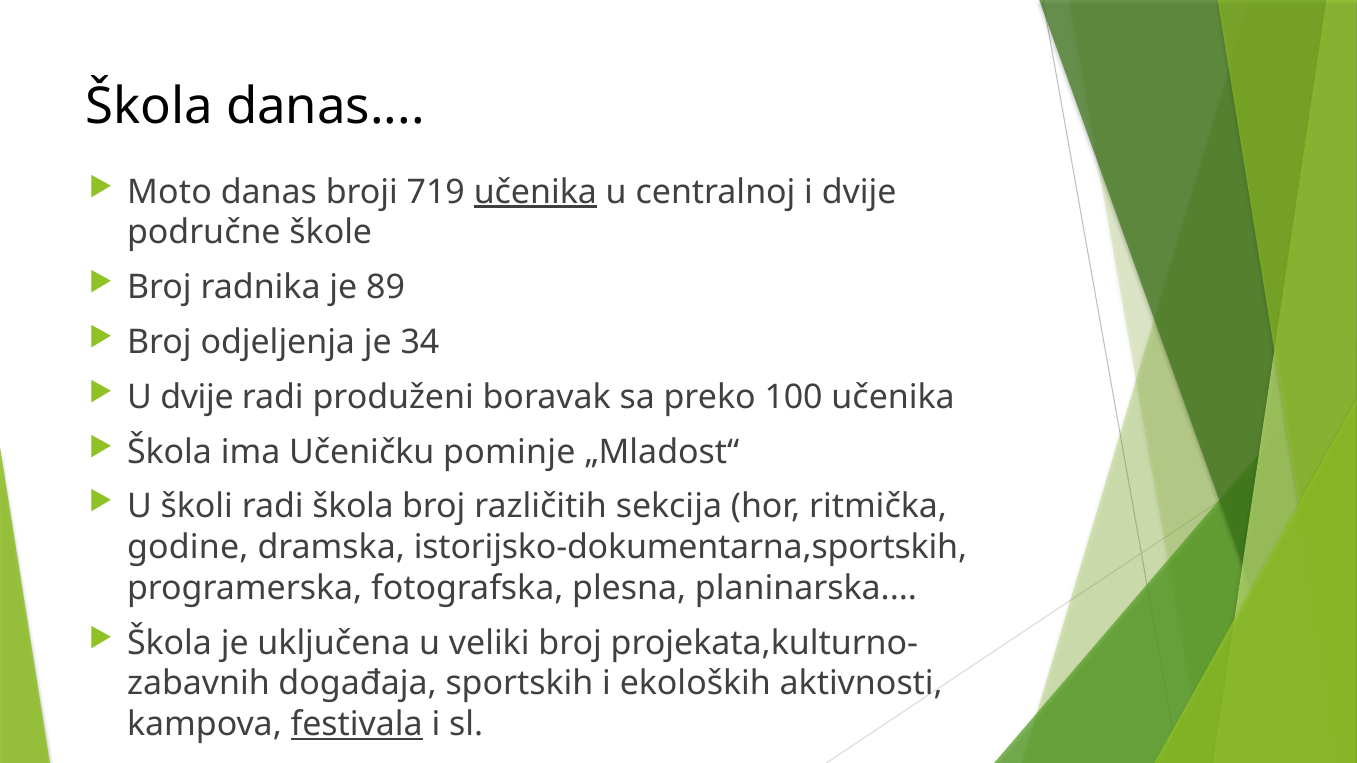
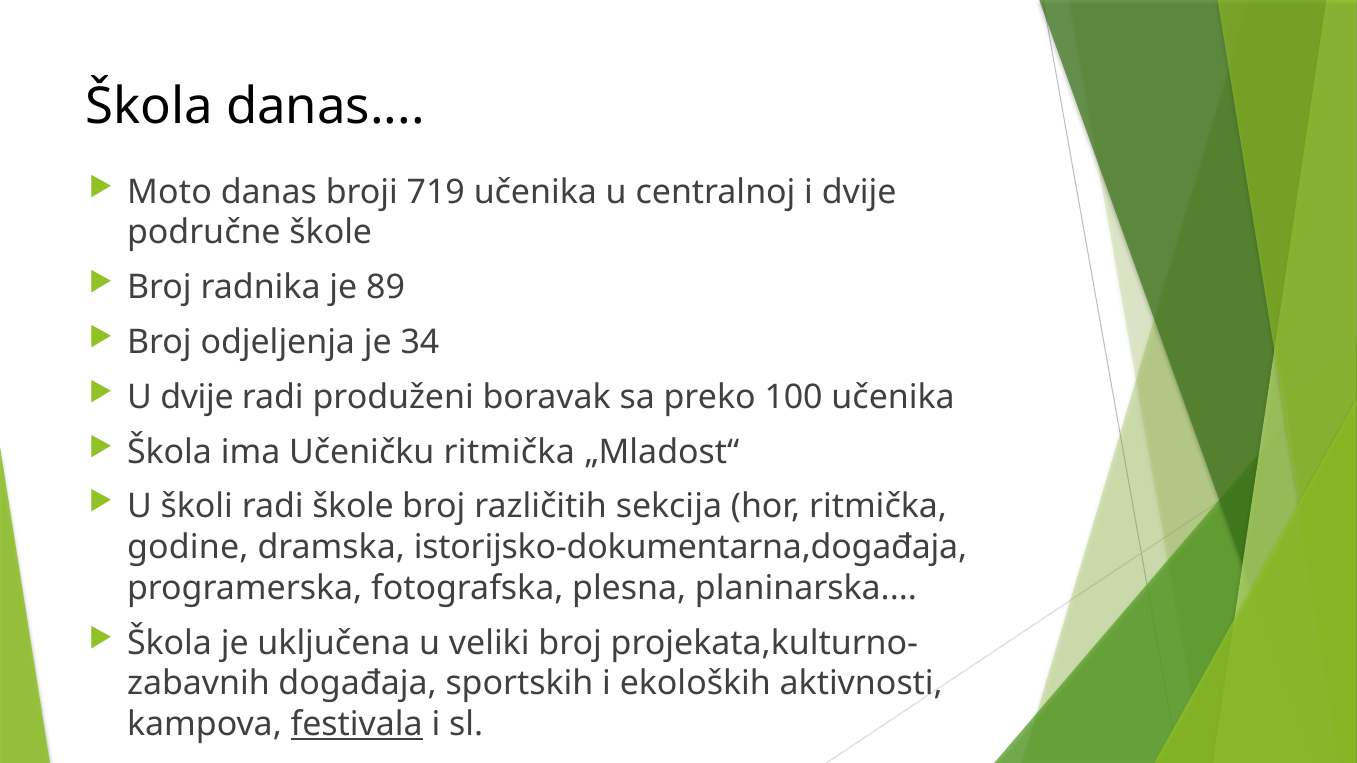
učenika underline: present -> none (535, 192)
Učeničku pominje: pominje -> ritmička (509, 452)
radi škola: škola -> škole (353, 507)
istorijsko-dokumentarna,sportskih: istorijsko-dokumentarna,sportskih -> istorijsko-dokumentarna,događaja (690, 548)
